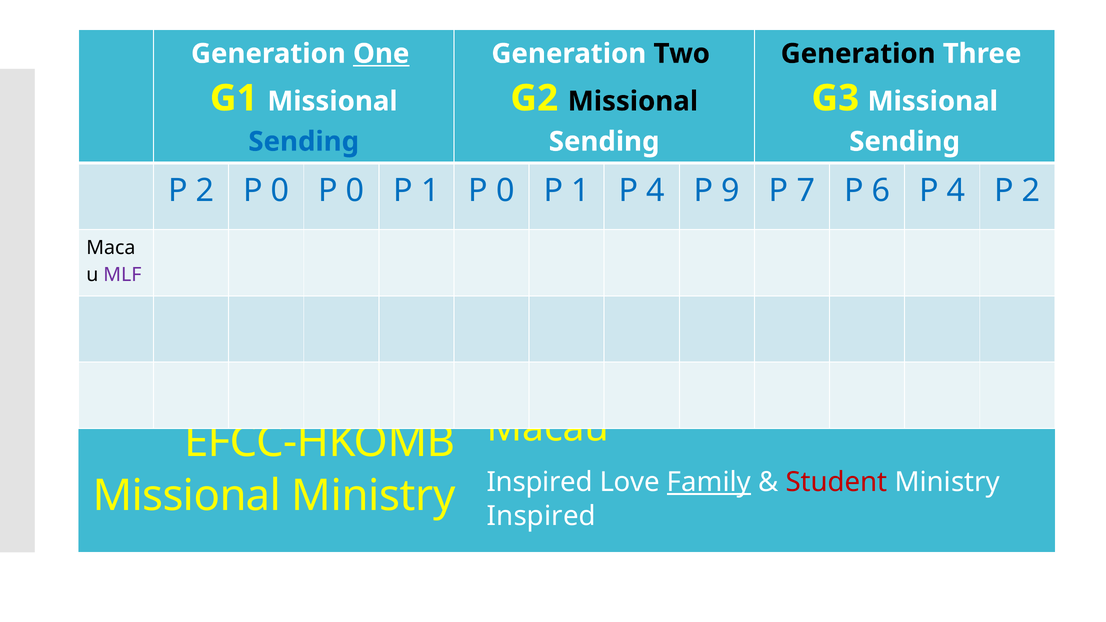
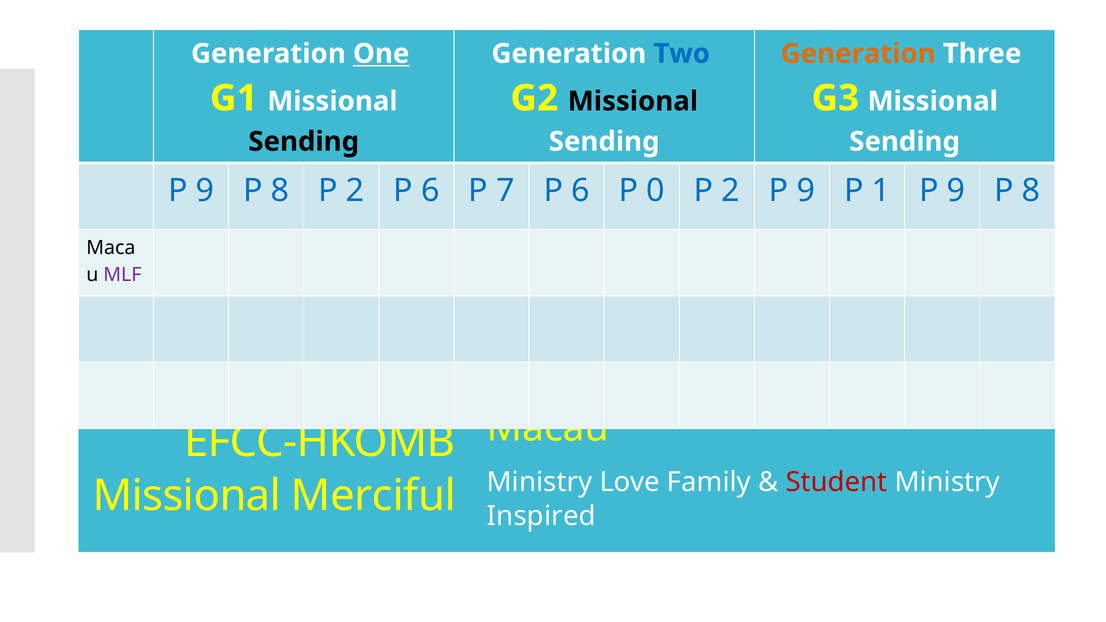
Two colour: black -> blue (682, 54)
Generation colour: black -> orange (858, 54)
Sending colour: blue -> black (304, 142)
2: 2 -> 9 (205, 191)
0: 0 -> 8 (280, 191)
0: 0 -> 2 (355, 191)
1: 1 -> 6 (430, 191)
0: 0 -> 7 (505, 191)
1: 1 -> 6 (580, 191)
4: 4 -> 0 (656, 191)
9: 9 -> 2 (731, 191)
7: 7 -> 9 (806, 191)
6: 6 -> 1 (881, 191)
4: 4 -> 9 (956, 191)
2: 2 -> 8 (1031, 191)
Inspired: Inspired -> Ministry (539, 482)
Family underline: present -> none (709, 482)
Missional Ministry: Ministry -> Merciful (373, 496)
